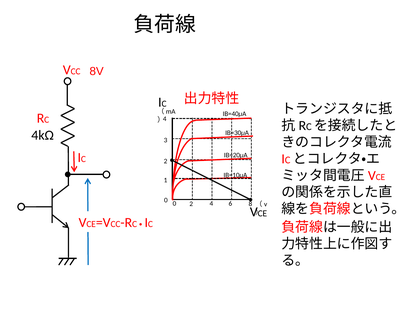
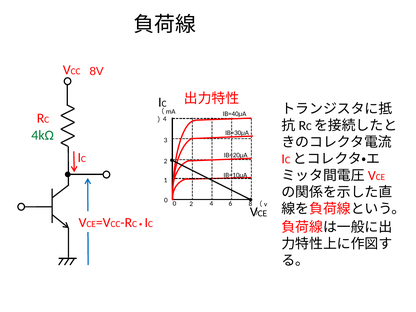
4kΩ colour: black -> green (43, 135)
